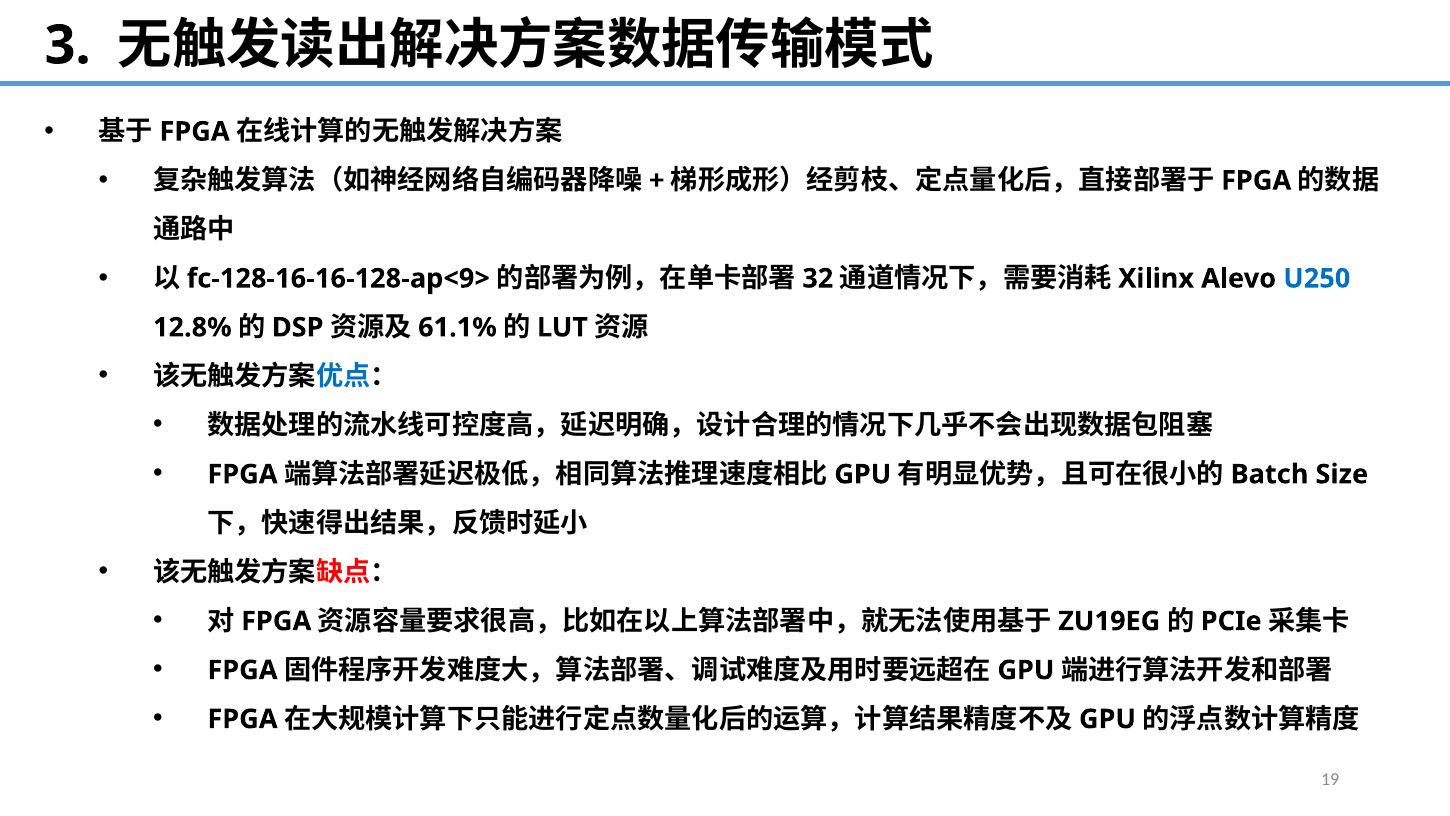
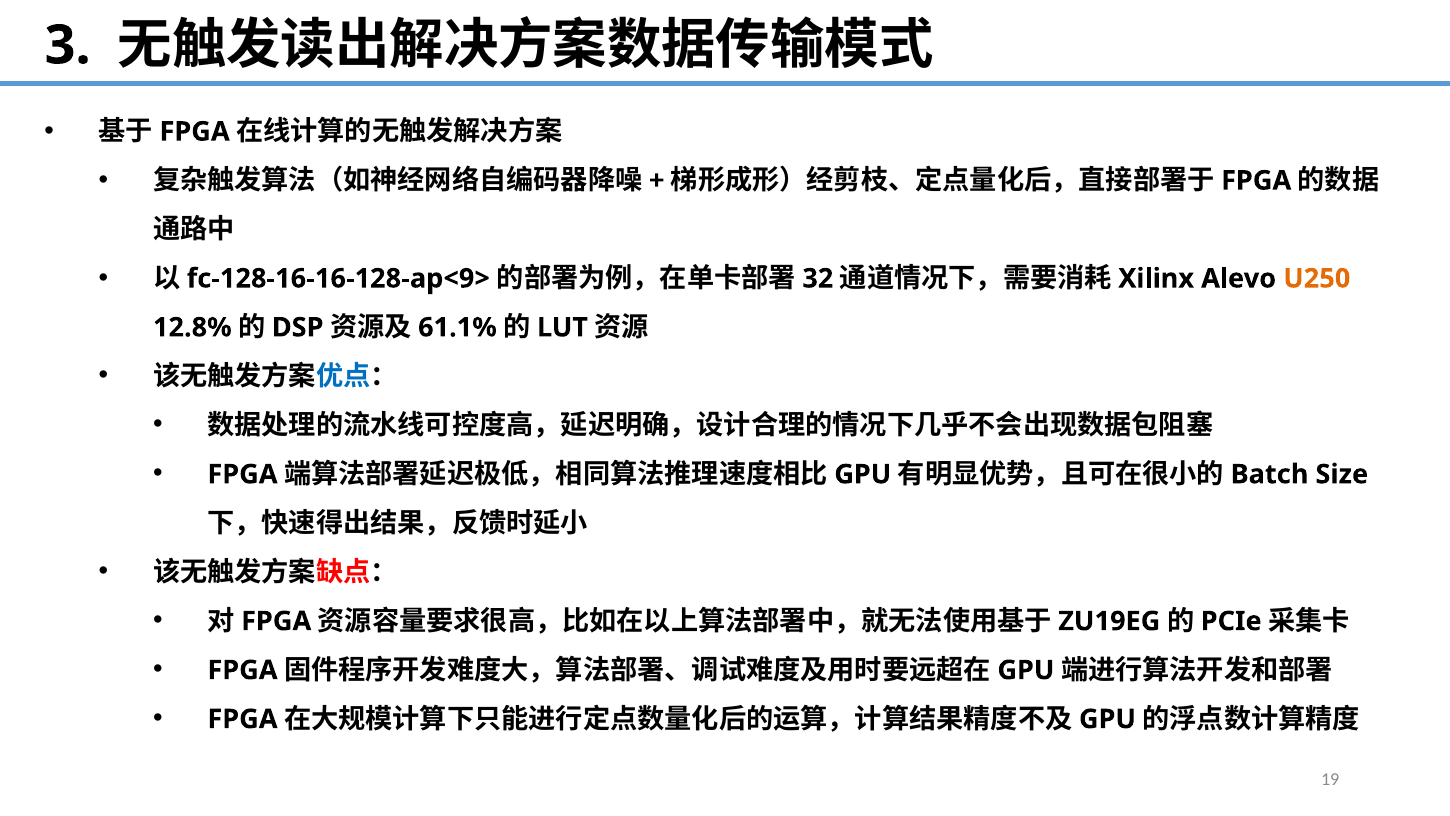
U250 colour: blue -> orange (1317, 278)
